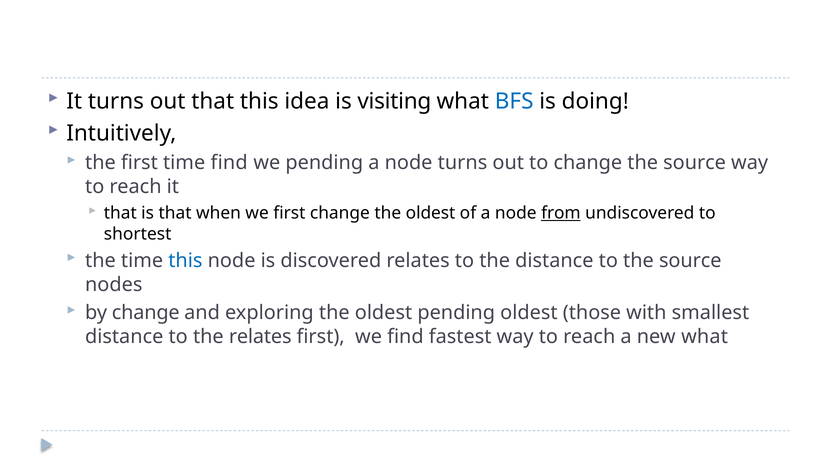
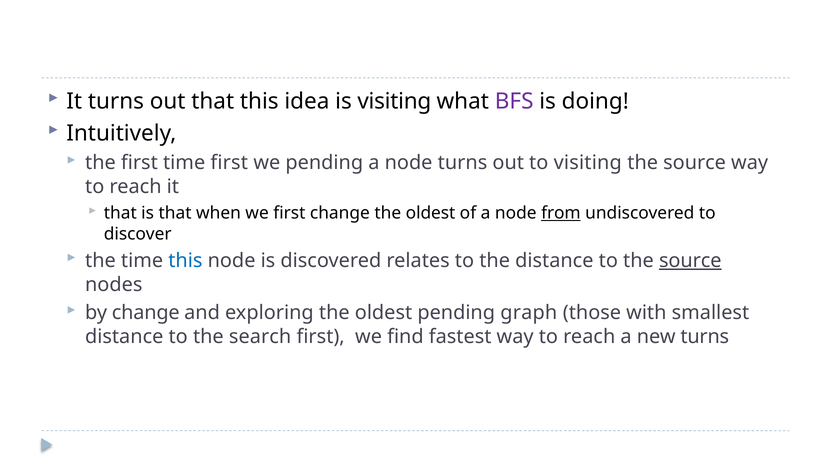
BFS colour: blue -> purple (514, 101)
time find: find -> first (229, 163)
to change: change -> visiting (588, 163)
shortest: shortest -> discover (138, 234)
source underline: none -> present (690, 261)
pending oldest: oldest -> graph (529, 313)
the relates: relates -> search (260, 337)
new what: what -> turns (705, 337)
